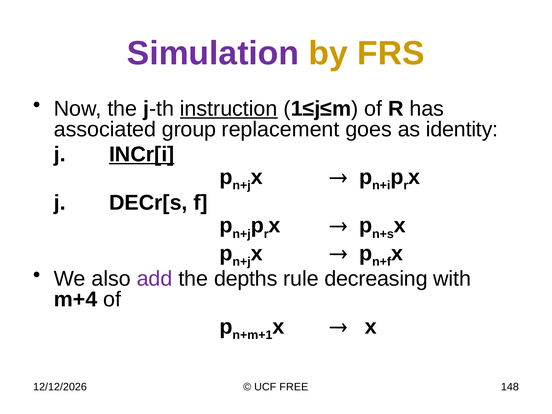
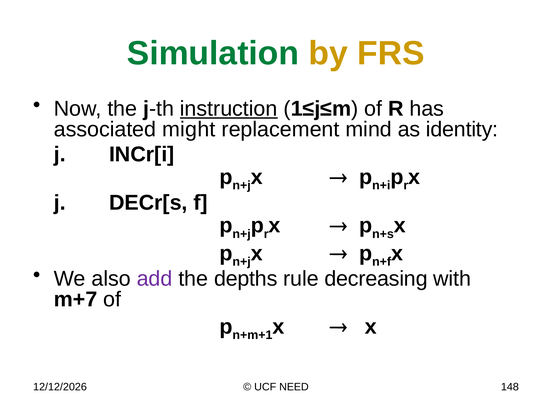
Simulation colour: purple -> green (213, 53)
group: group -> might (189, 129)
goes: goes -> mind (369, 129)
INCr[i underline: present -> none (142, 154)
m+4: m+4 -> m+7 (76, 299)
FREE: FREE -> NEED (294, 387)
